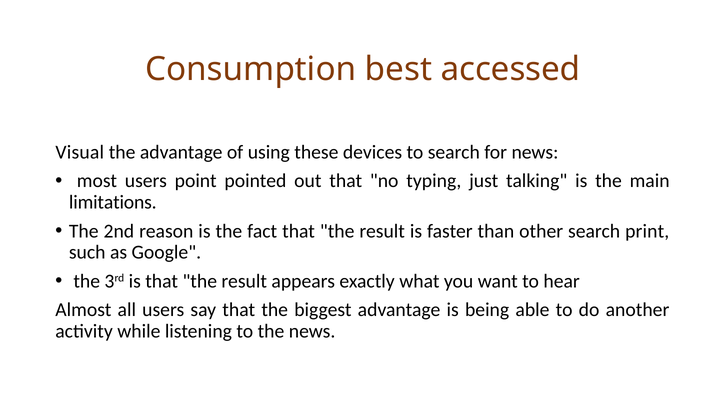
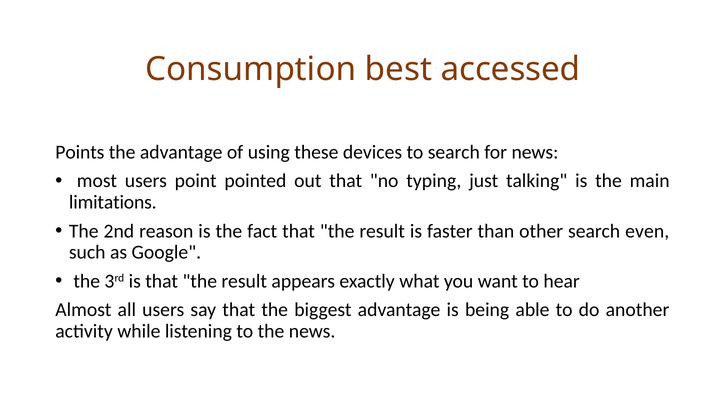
Visual: Visual -> Points (80, 152)
print: print -> even (647, 231)
